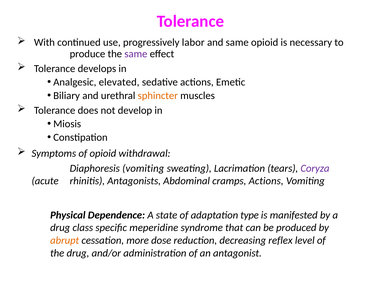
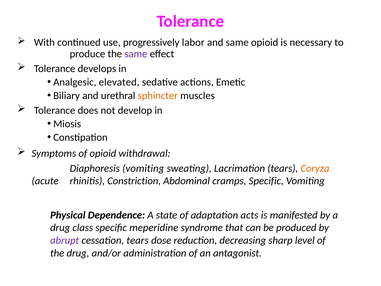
Coryza colour: purple -> orange (315, 168)
Antagonists: Antagonists -> Constriction (134, 181)
cramps Actions: Actions -> Specific (266, 181)
type: type -> acts (249, 215)
abrupt colour: orange -> purple (65, 240)
cessation more: more -> tears (138, 240)
reflex: reflex -> sharp (280, 240)
